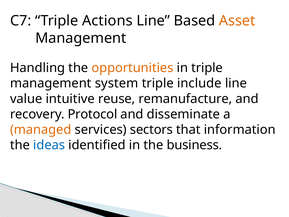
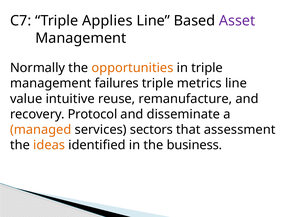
Actions: Actions -> Applies (107, 21)
Asset colour: orange -> purple (237, 21)
Handling: Handling -> Normally (38, 68)
system: system -> failures (117, 83)
include: include -> metrics (199, 83)
information: information -> assessment (240, 129)
ideas colour: blue -> orange (49, 145)
